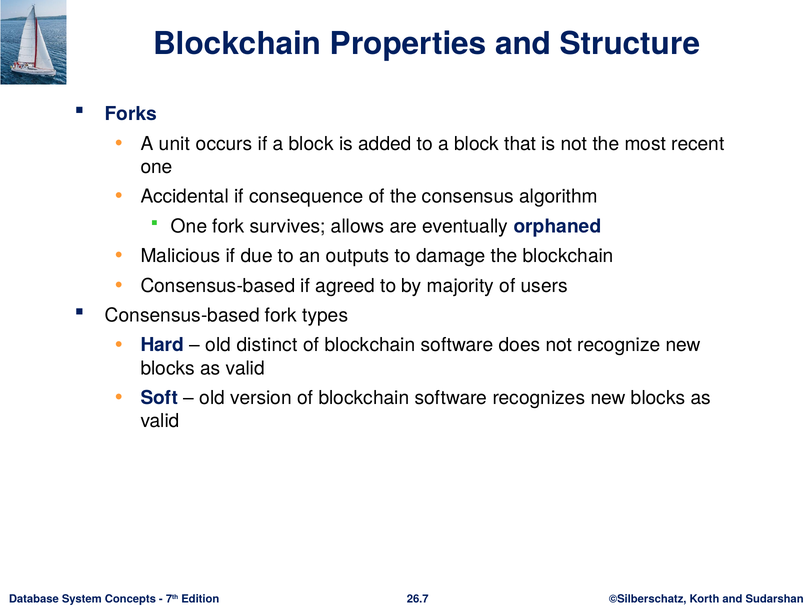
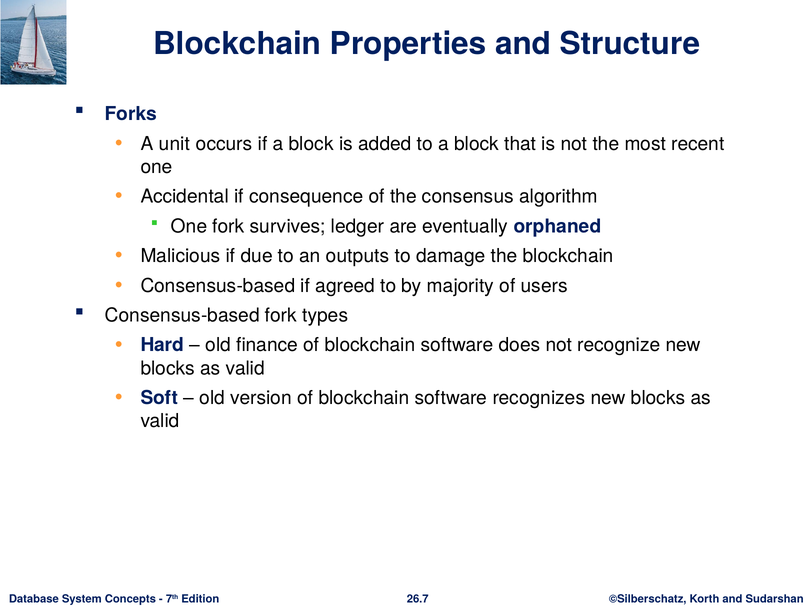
allows: allows -> ledger (358, 226)
distinct: distinct -> finance (267, 345)
